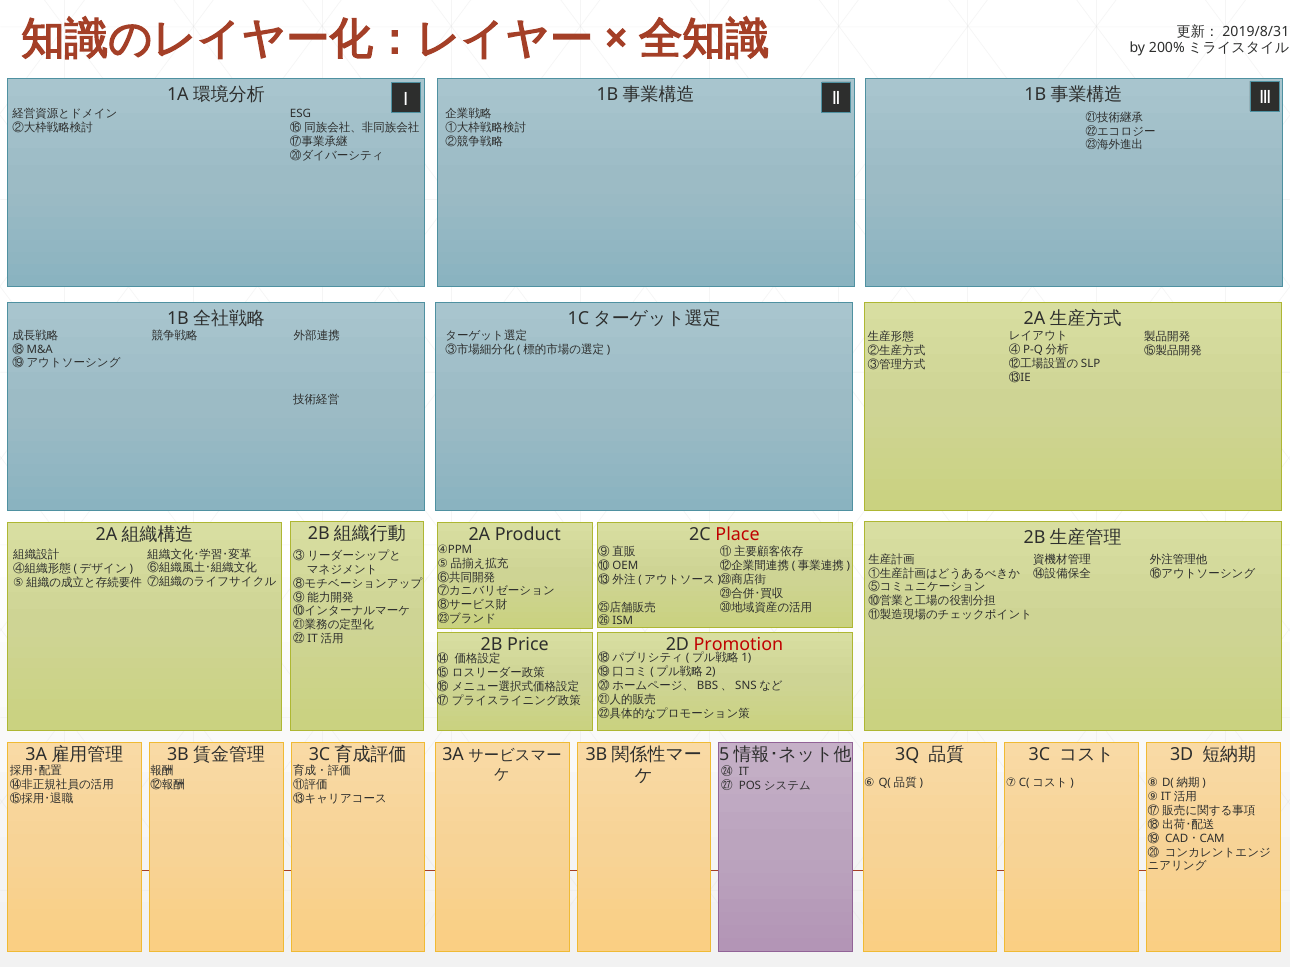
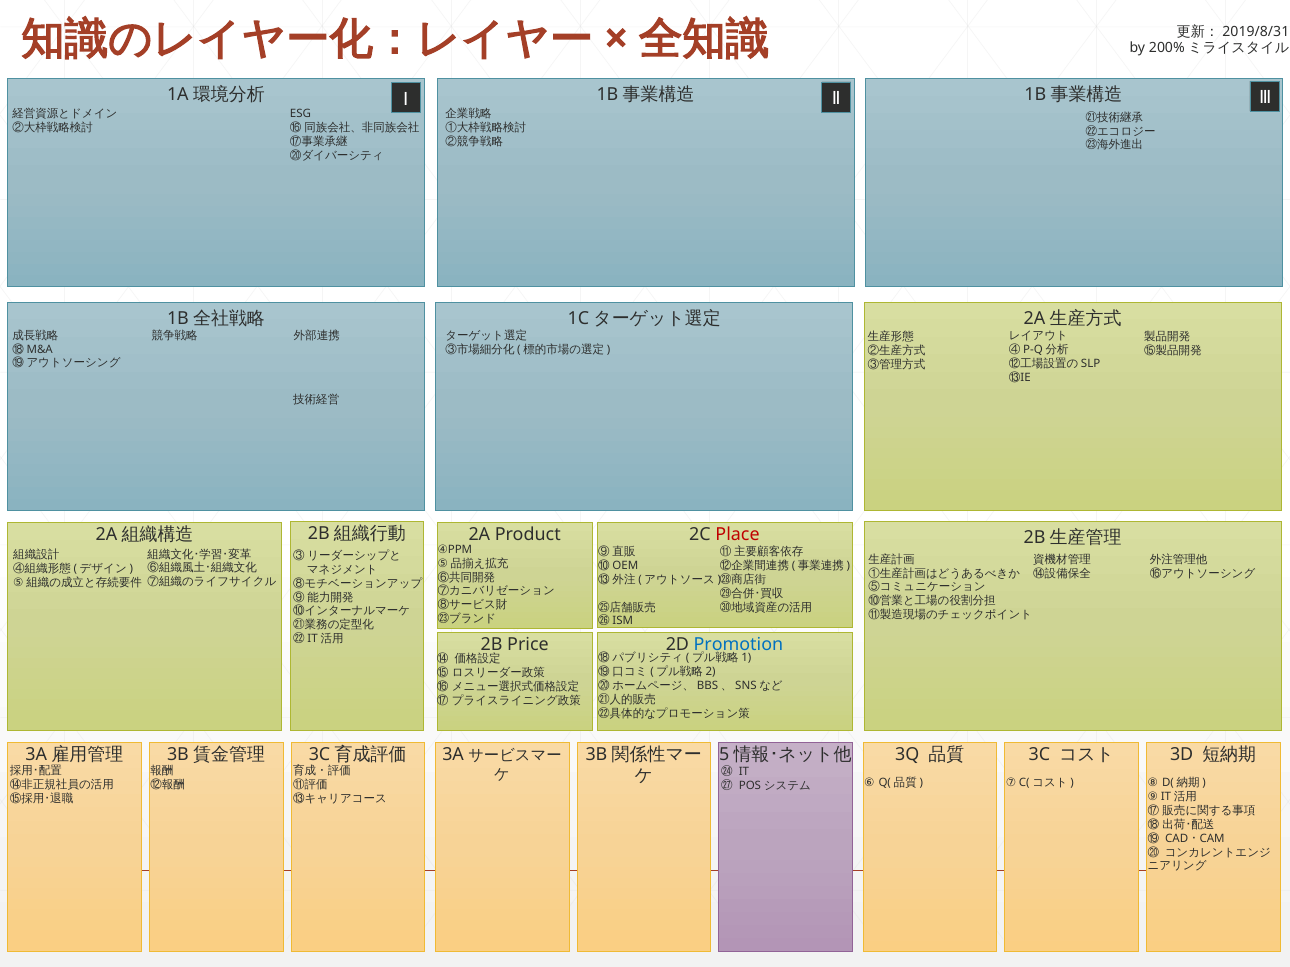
Promotion colour: red -> blue (738, 645)
